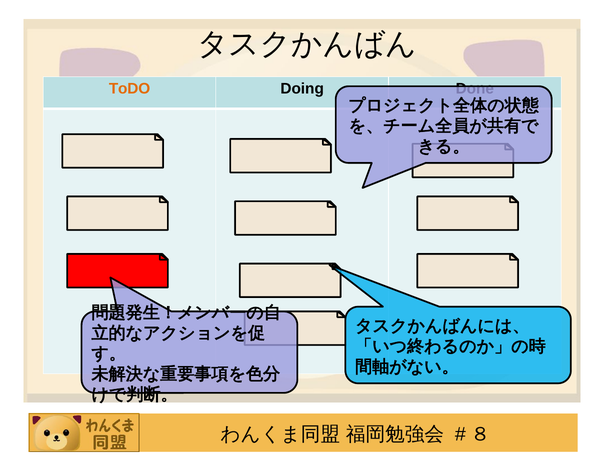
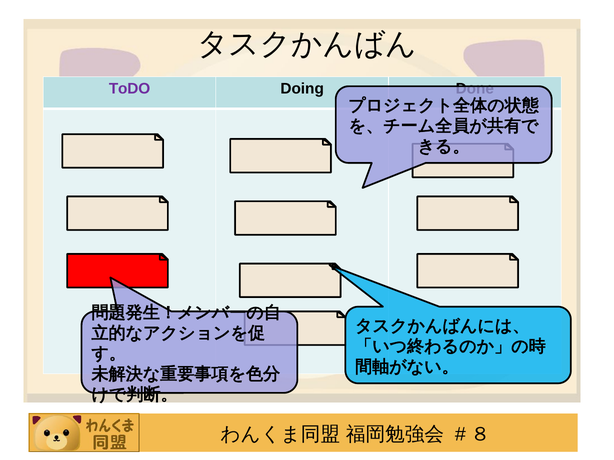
ToDO colour: orange -> purple (130, 89)
